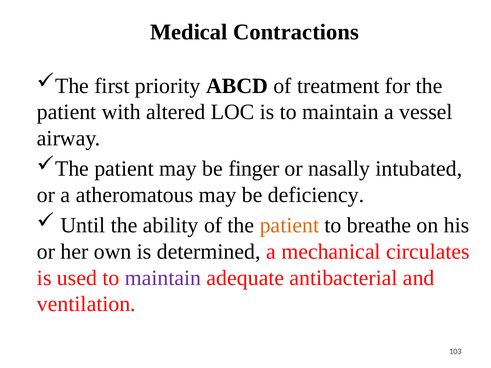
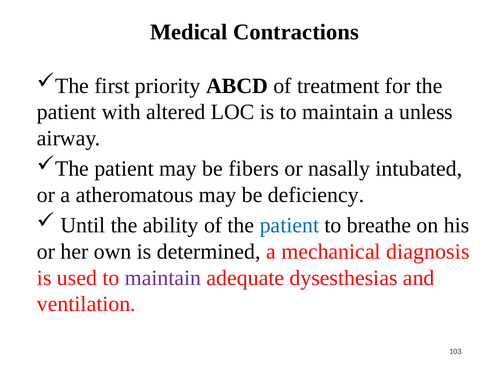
vessel: vessel -> unless (426, 112)
finger: finger -> fibers (254, 169)
patient colour: orange -> blue (289, 226)
circulates: circulates -> diagnosis (428, 252)
antibacterial: antibacterial -> dysesthesias (344, 278)
